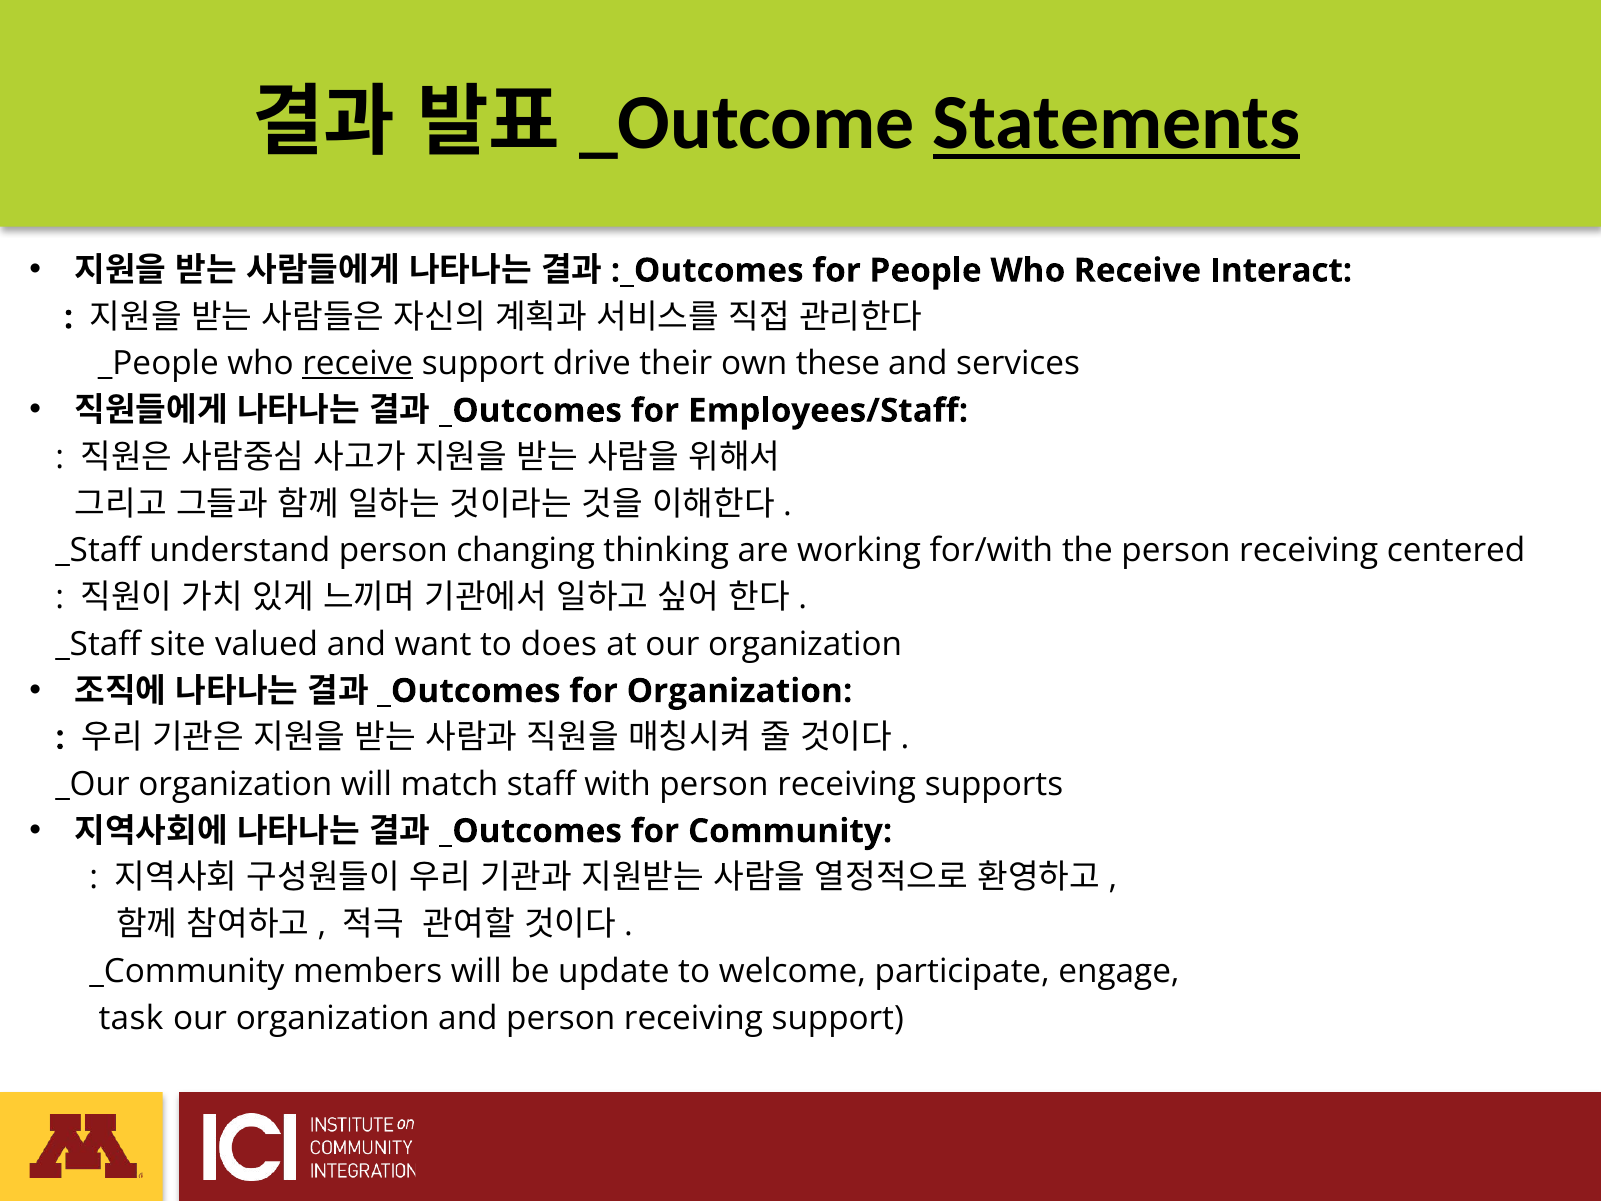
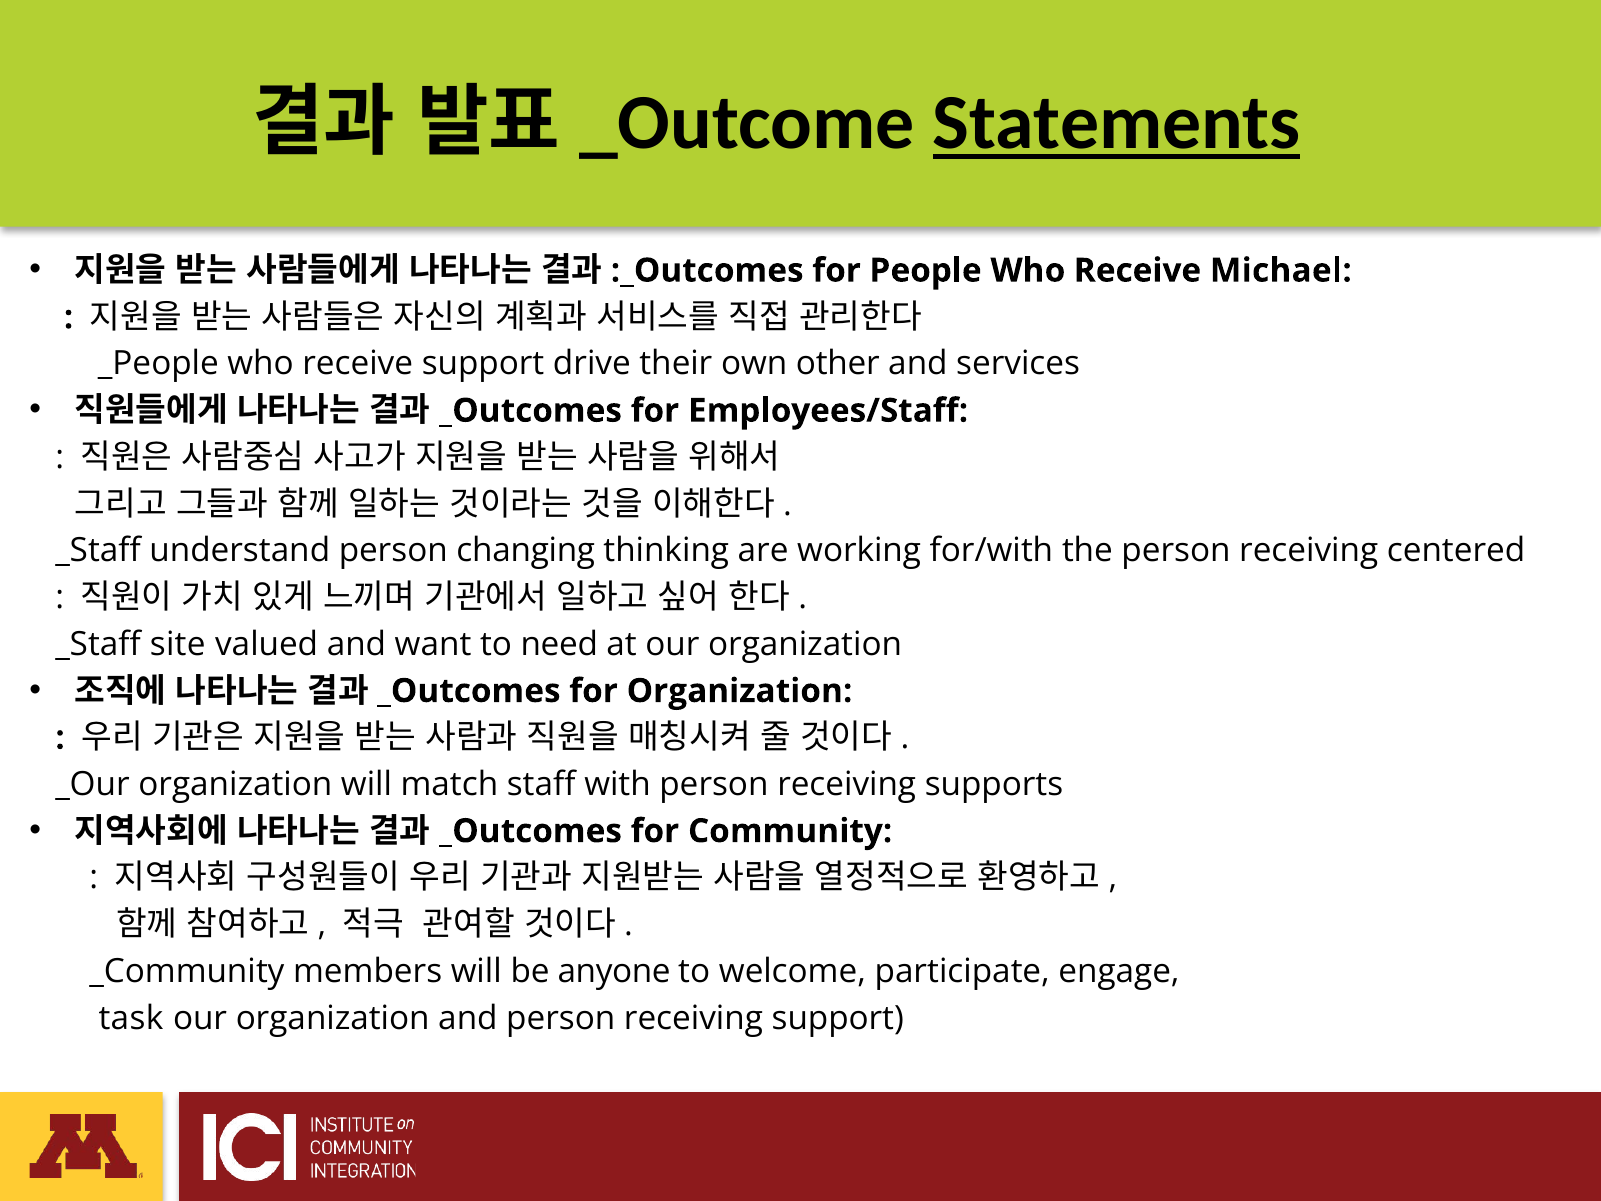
Interact: Interact -> Michael (1281, 270)
receive underline: present -> none (358, 364)
these: these -> other (838, 364)
does: does -> need (559, 644)
update: update -> anyone (614, 971)
